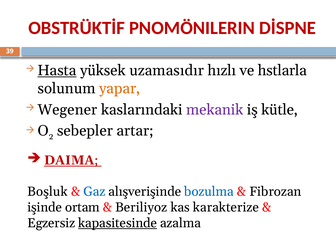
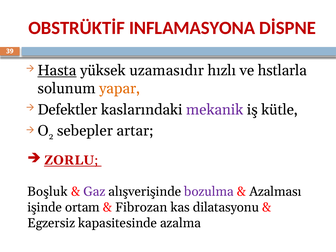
PNOMÖNILERIN: PNOMÖNILERIN -> INFLAMASYONA (192, 28)
Wegener: Wegener -> Defektler (68, 110)
DAIMA: DAIMA -> ZORLU (69, 160)
Gaz colour: blue -> purple (94, 192)
bozulma colour: blue -> purple (209, 192)
Fibrozan: Fibrozan -> Azalması (275, 192)
Beriliyoz: Beriliyoz -> Fibrozan (141, 207)
karakterize: karakterize -> dilatasyonu (226, 207)
kapasitesinde underline: present -> none (118, 223)
